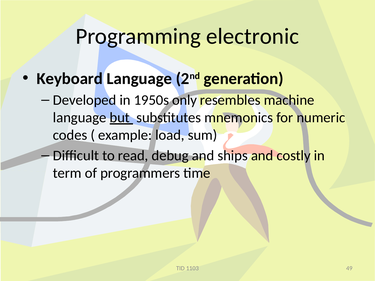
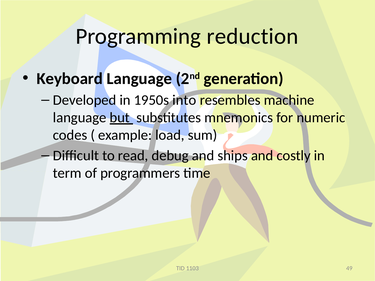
electronic: electronic -> reduction (253, 36)
only: only -> into (184, 100)
